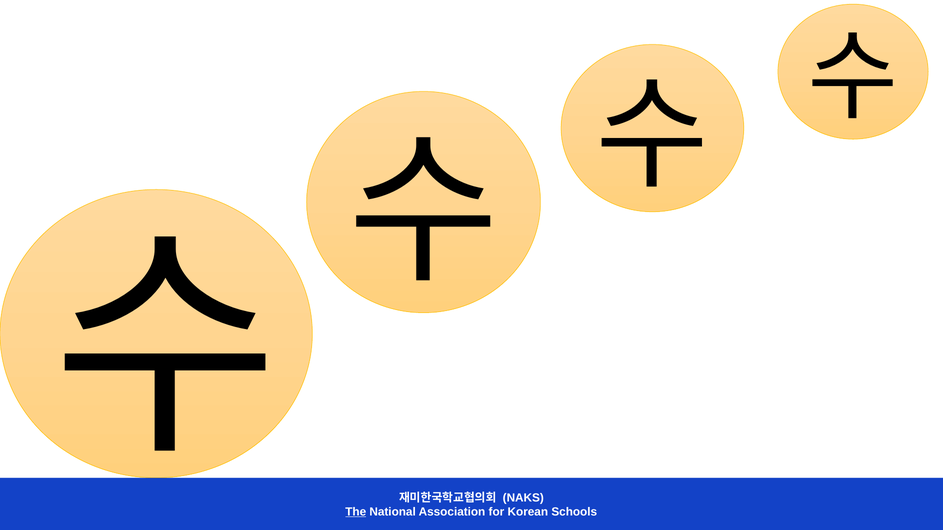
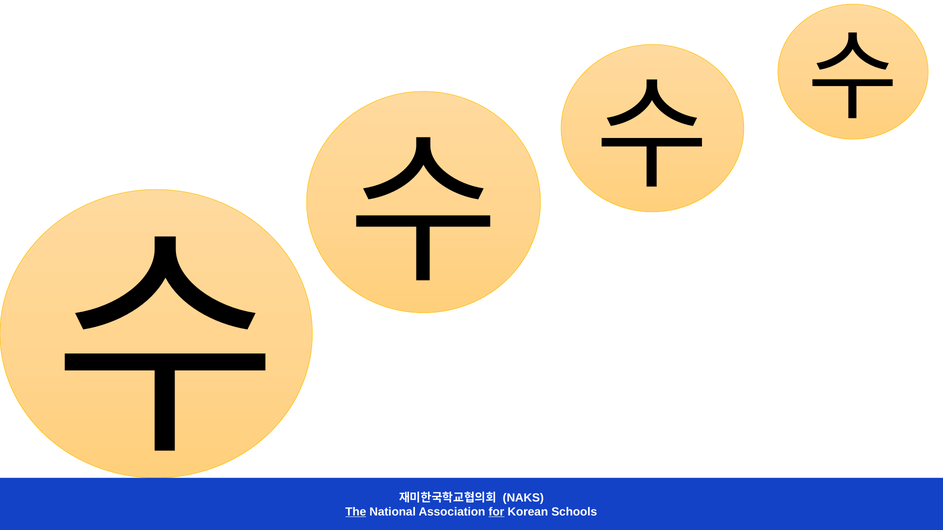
for underline: none -> present (496, 512)
